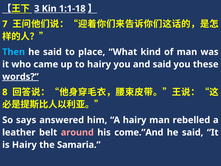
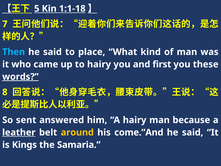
3: 3 -> 5 (37, 9)
and said: said -> first (162, 64)
says: says -> sent (26, 120)
rebelled: rebelled -> because (191, 120)
leather underline: none -> present (19, 132)
around colour: pink -> yellow (77, 132)
is Hairy: Hairy -> Kings (24, 145)
